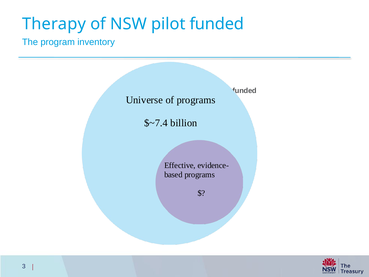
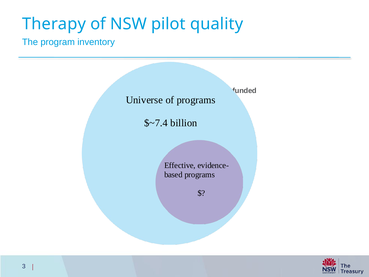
pilot funded: funded -> quality (217, 24)
